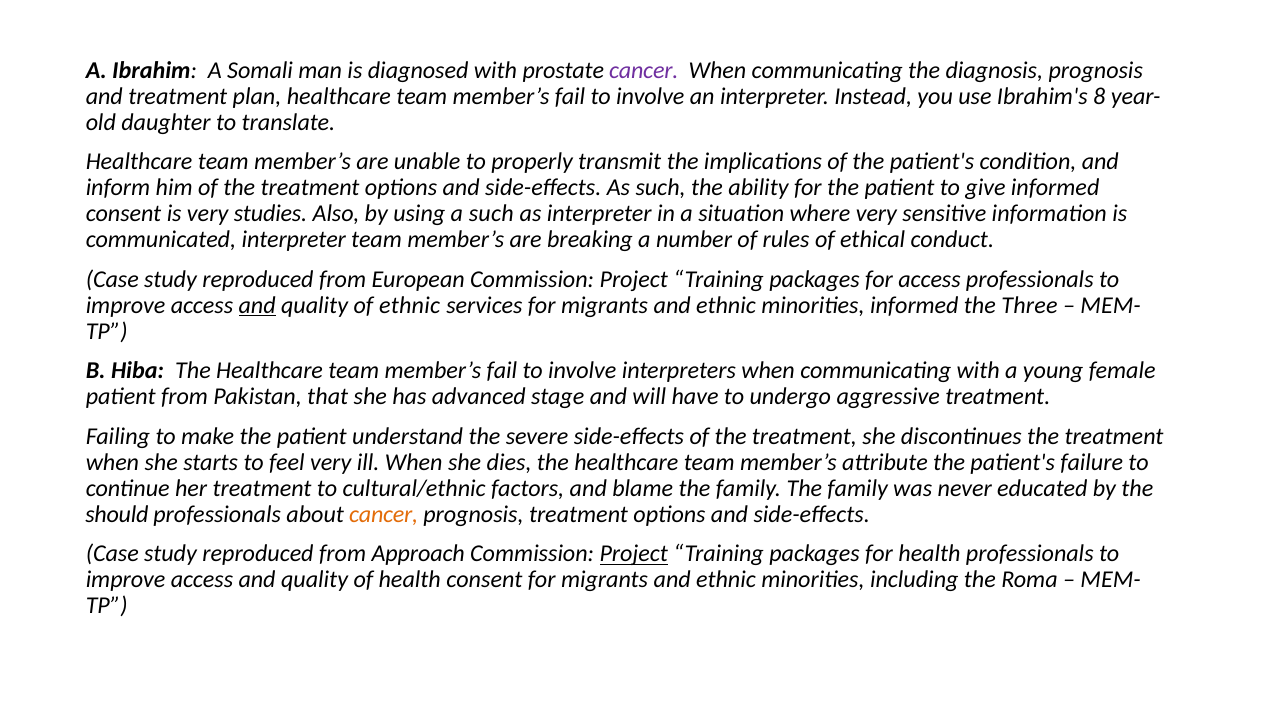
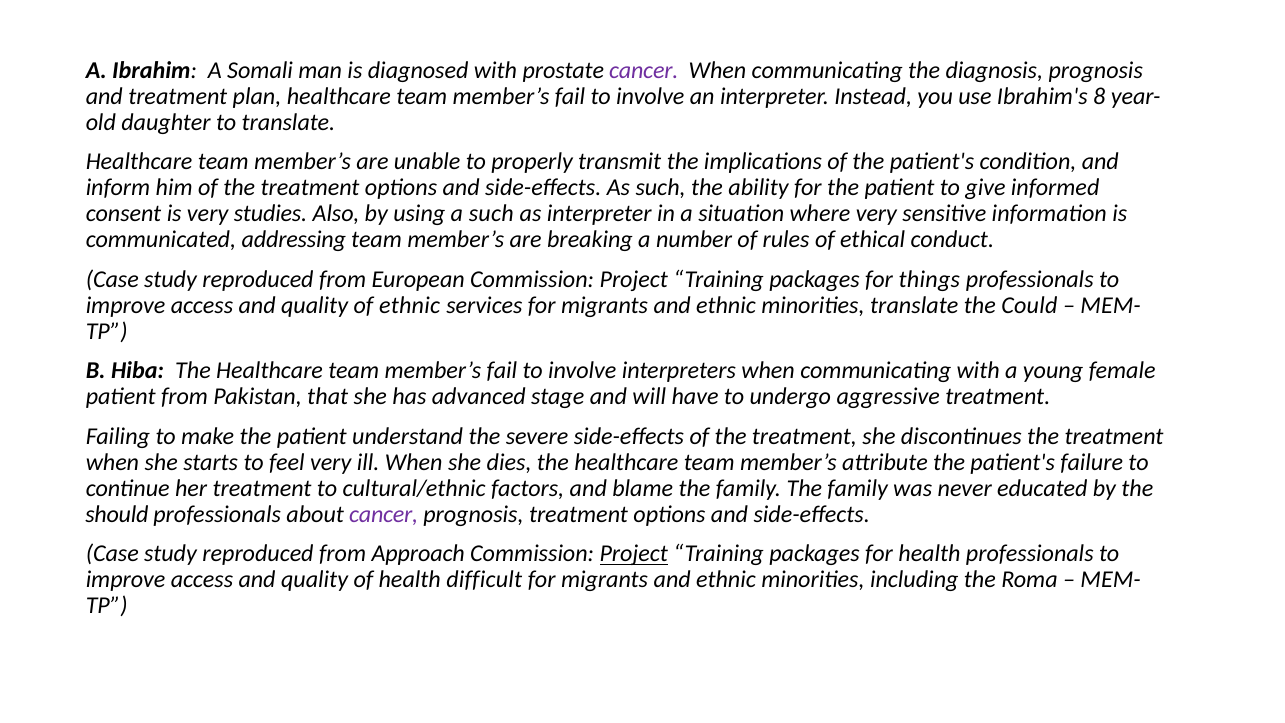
communicated interpreter: interpreter -> addressing (294, 240)
for access: access -> things (929, 279)
and underline: present -> none (257, 305)
minorities informed: informed -> translate (914, 305)
Three: Three -> Could (1029, 305)
cancer colour: orange -> purple (384, 514)
health consent: consent -> difficult (484, 580)
